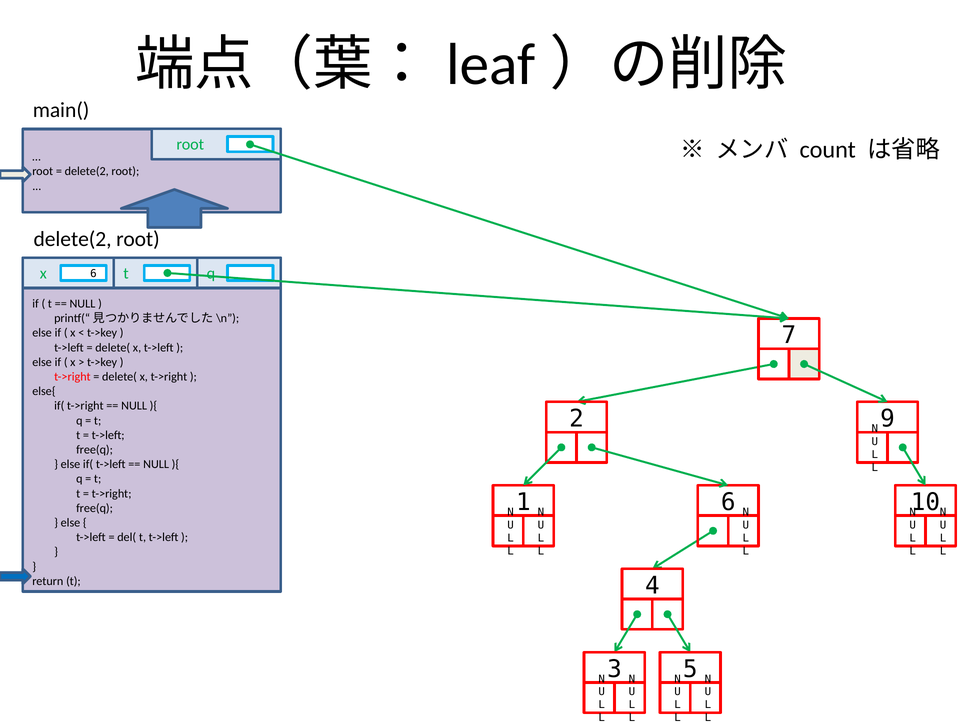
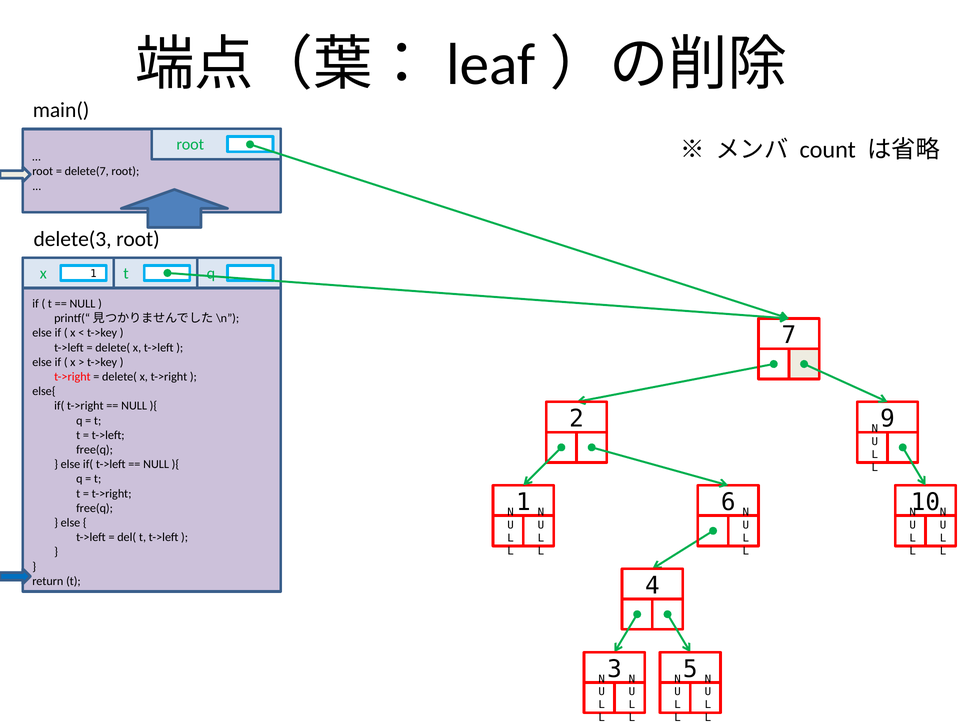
delete(2: delete(2 -> delete(7 (87, 171)
delete(2: delete(2 -> delete(3 (73, 239)
x 6: 6 -> 1 (93, 274)
